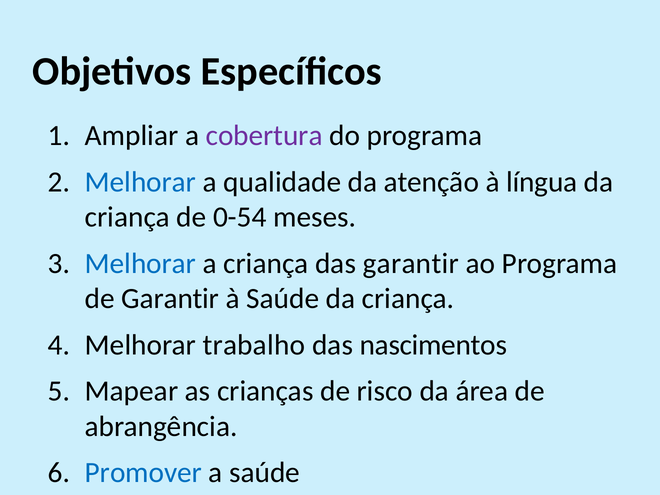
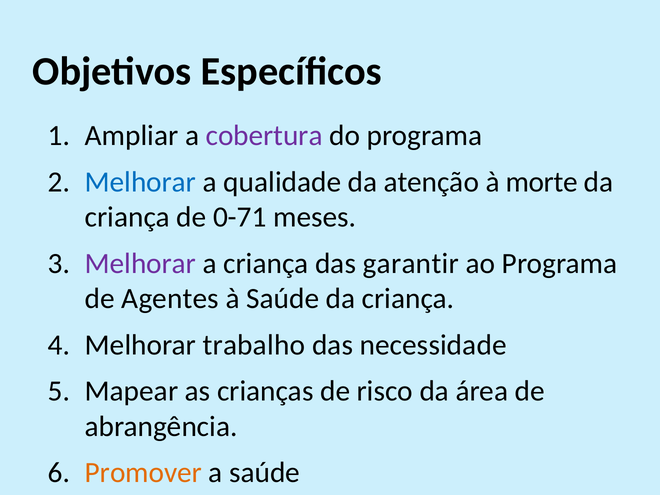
língua: língua -> morte (542, 182)
0-54: 0-54 -> 0-71 (240, 217)
Melhorar colour: blue -> purple (140, 263)
de Garantir: Garantir -> Agentes (170, 299)
nascimentos: nascimentos -> necessidade (433, 345)
Promover colour: blue -> orange (143, 473)
